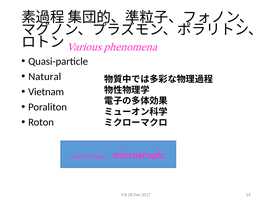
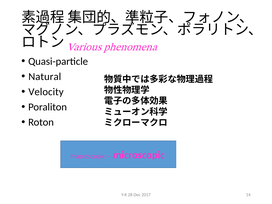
Vietnam: Vietnam -> Velocity (46, 92)
